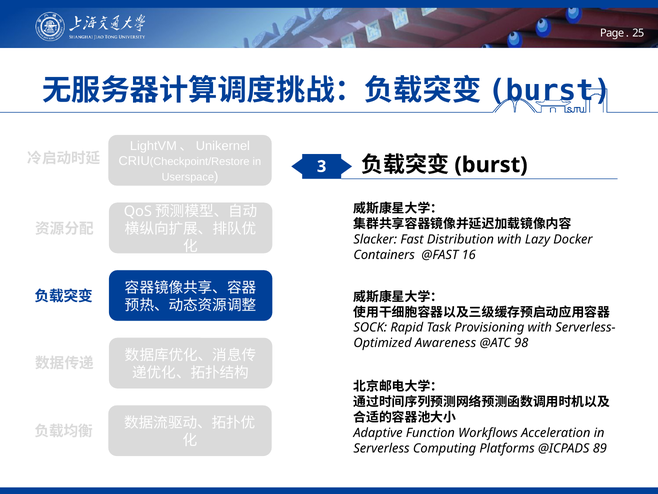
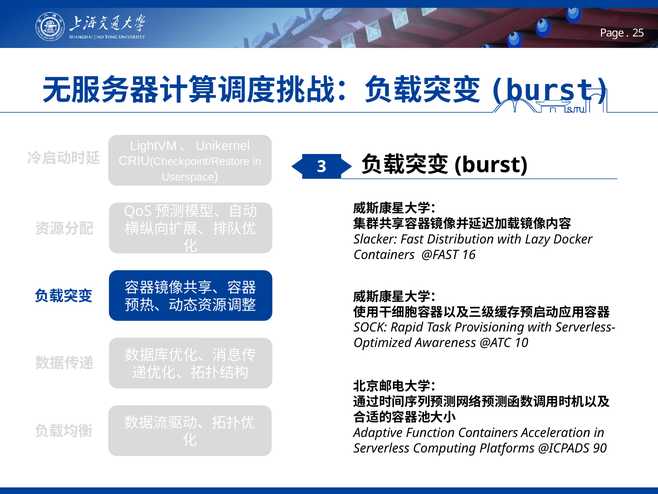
98: 98 -> 10 (521, 343)
Function Workflows: Workflows -> Containers (488, 432)
89: 89 -> 90 (600, 448)
